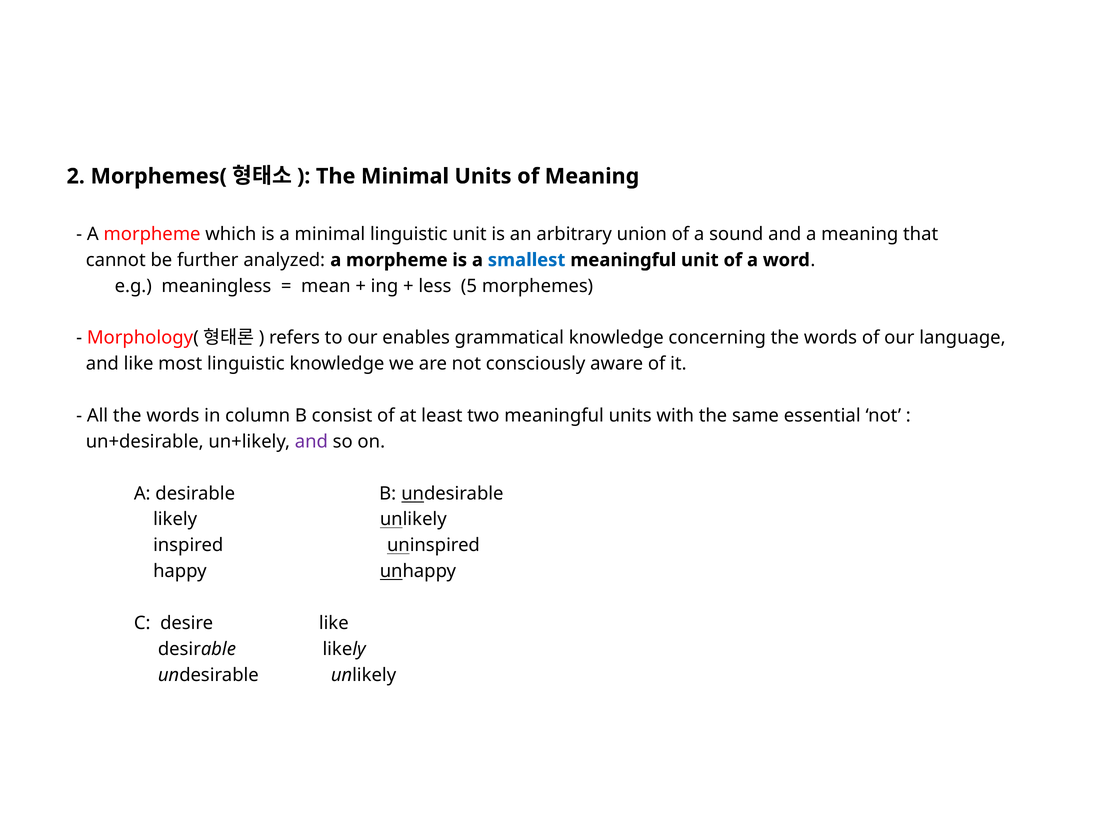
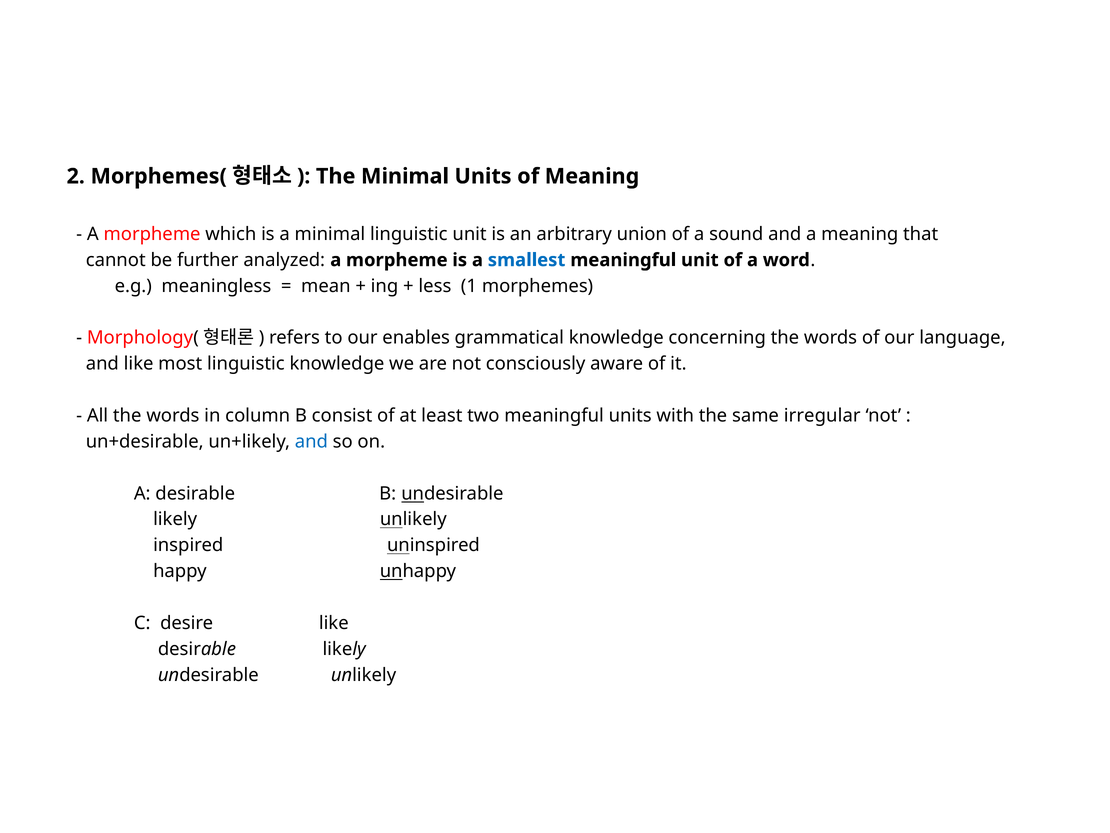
5: 5 -> 1 (469, 286)
essential: essential -> irregular (822, 415)
and colour: purple -> blue (311, 441)
